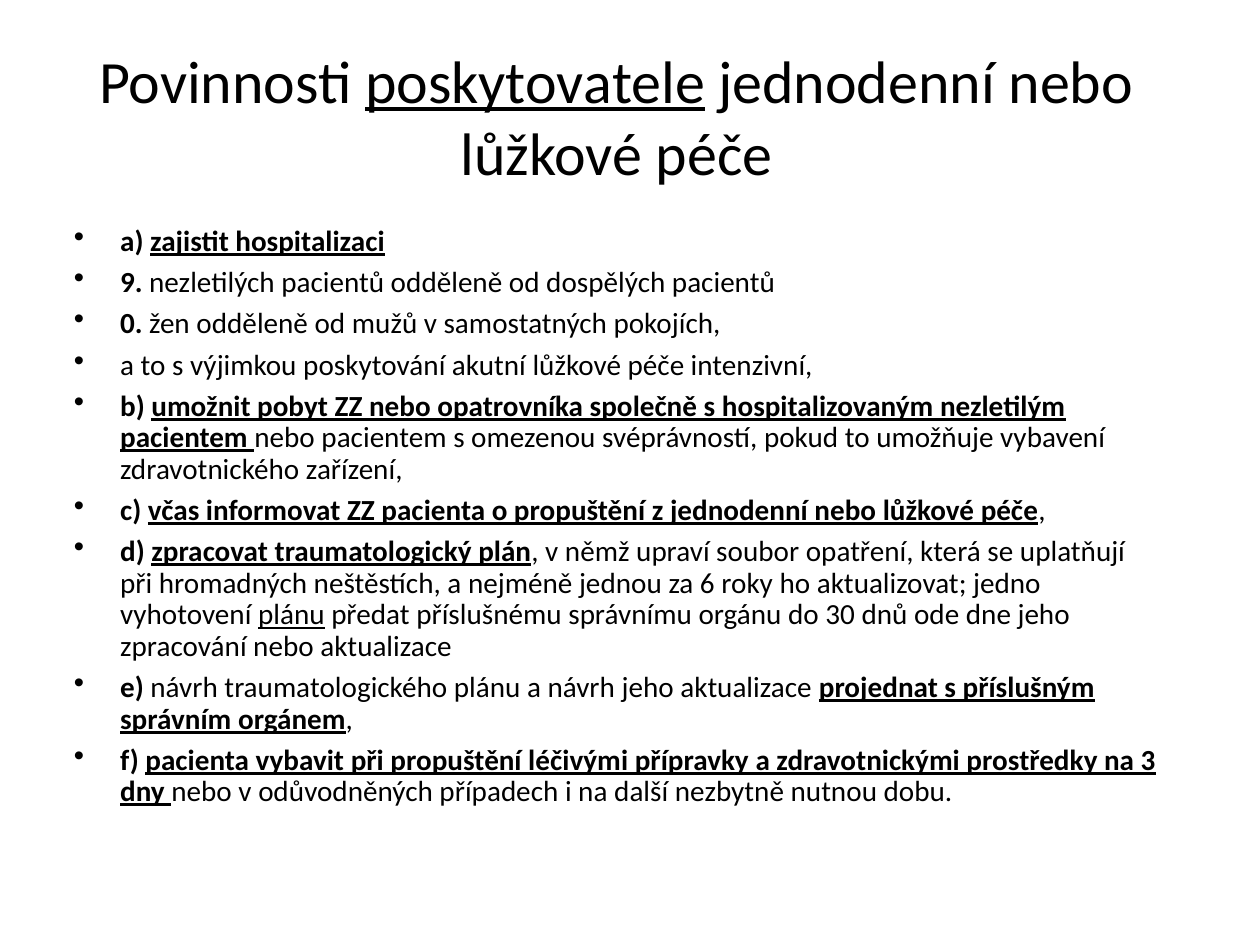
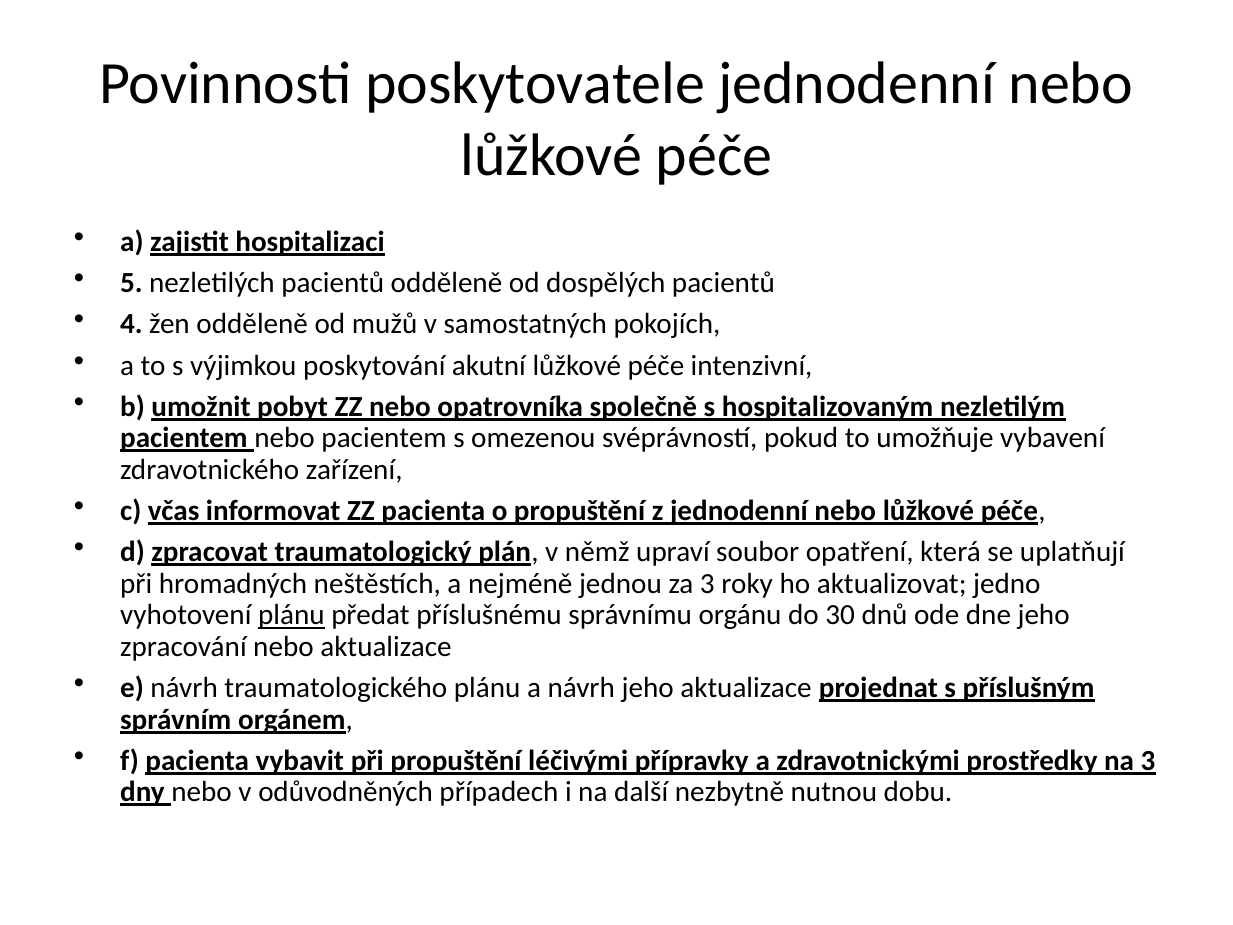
poskytovatele underline: present -> none (535, 83)
9: 9 -> 5 (131, 283)
0: 0 -> 4 (131, 324)
za 6: 6 -> 3 (707, 584)
